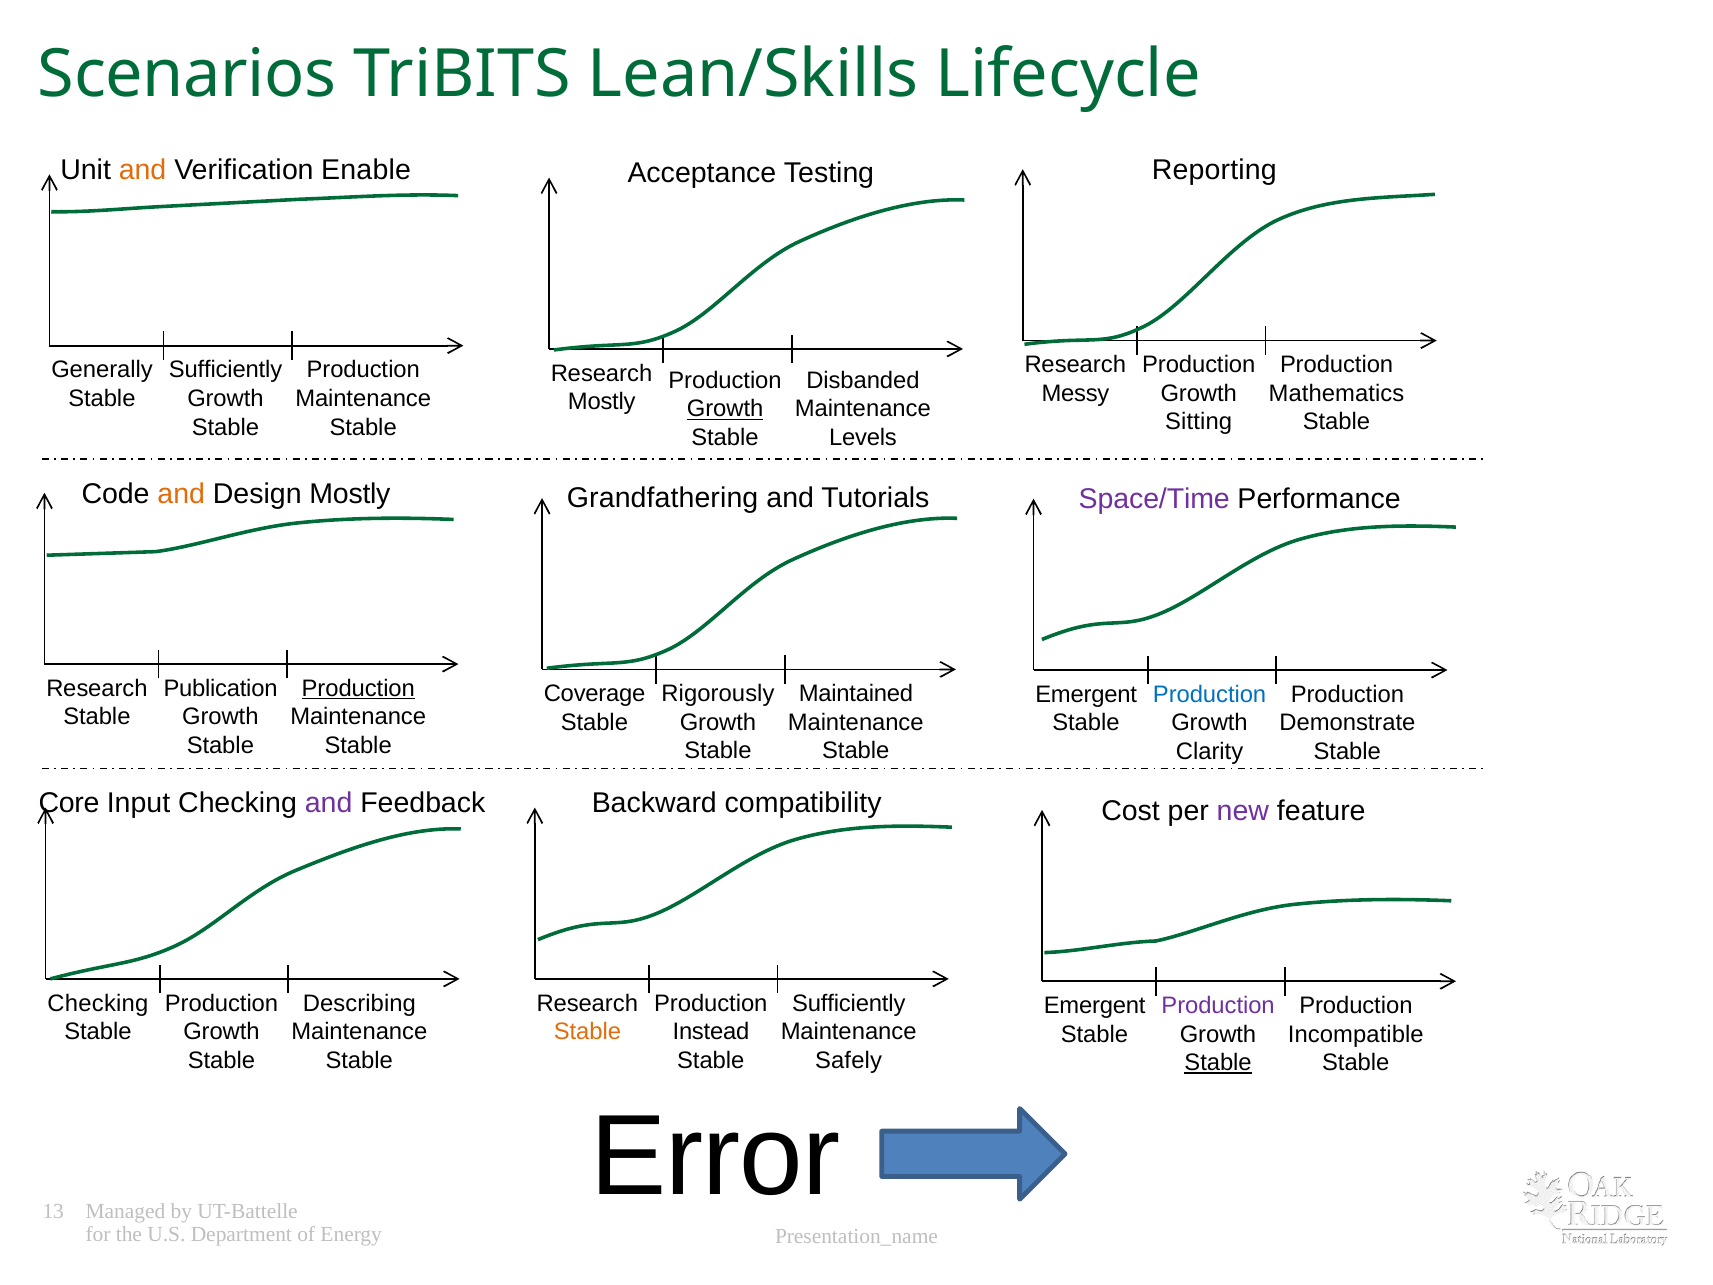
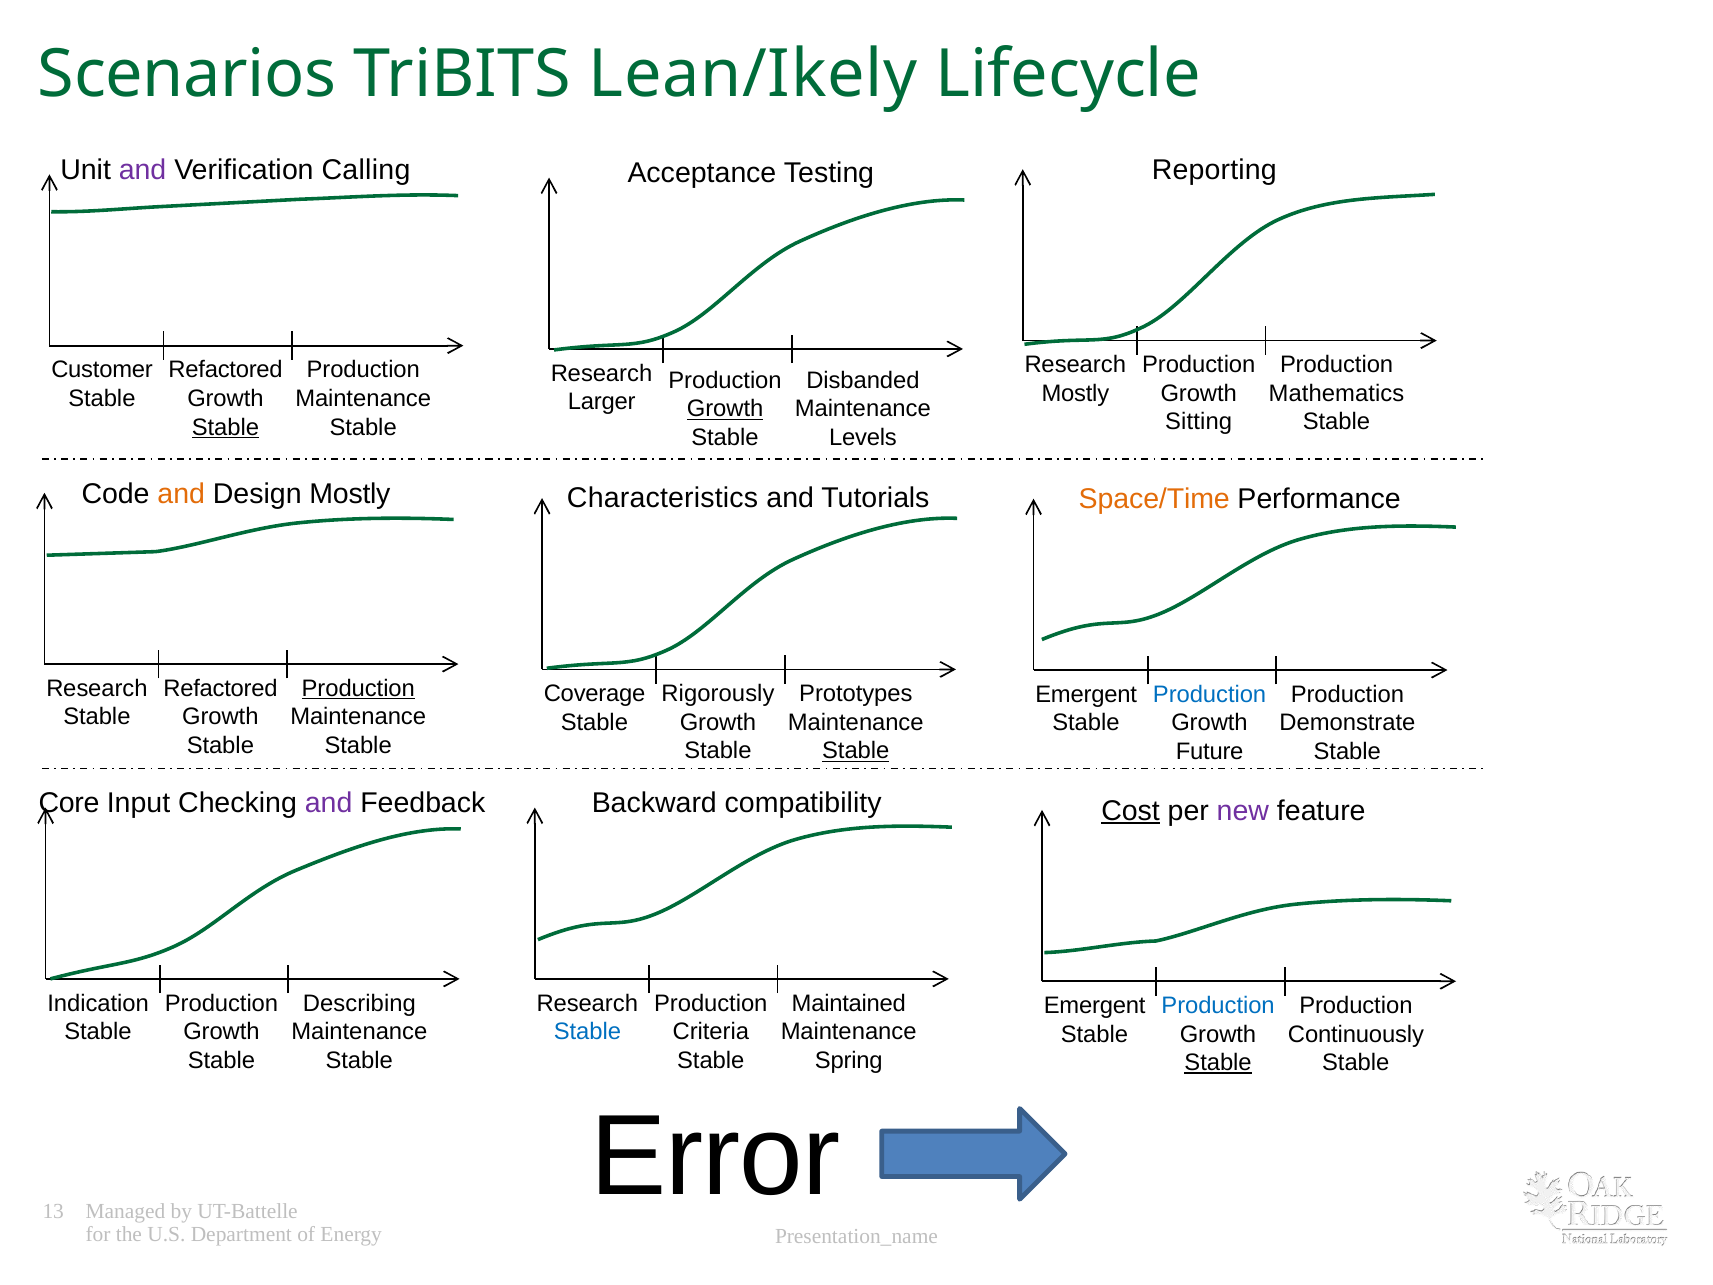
Lean/Skills: Lean/Skills -> Lean/Ikely (753, 74)
and colour: orange -> purple (143, 170)
Enable: Enable -> Calling (366, 170)
Generally: Generally -> Customer (102, 370)
Sufficiently: Sufficiently -> Refactored (226, 370)
Messy: Messy -> Mostly (1075, 393)
Mostly: Mostly -> Larger (602, 402)
Stable underline: none -> present (225, 427)
Grandfathering: Grandfathering -> Characteristics (663, 498)
Space/Time colour: purple -> orange (1154, 499)
Publication: Publication -> Refactored (221, 688)
Maintained: Maintained -> Prototypes (856, 694)
Stable underline: none -> present (856, 751)
Clarity: Clarity -> Future (1210, 751)
Cost underline: none -> present (1131, 811)
Checking: Checking -> Indication (98, 1003)
Sufficiently: Sufficiently -> Maintained (849, 1003)
Production colour: purple -> blue (1218, 1005)
Stable colour: orange -> blue (587, 1032)
Instead: Instead -> Criteria (711, 1032)
Incompatible: Incompatible -> Continuously (1356, 1034)
Safely: Safely -> Spring (849, 1060)
